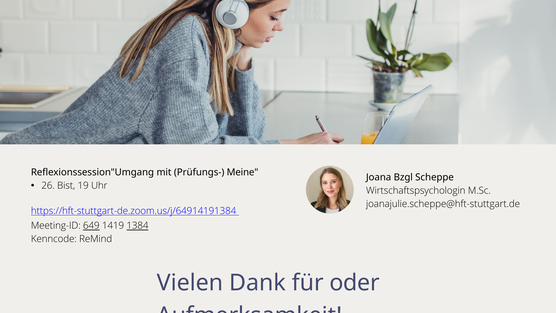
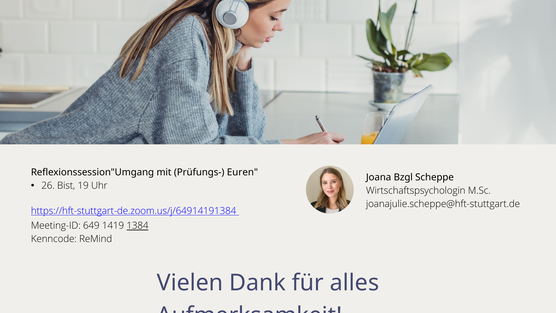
Meine: Meine -> Euren (242, 172)
649 underline: present -> none (91, 226)
oder: oder -> alles (354, 283)
